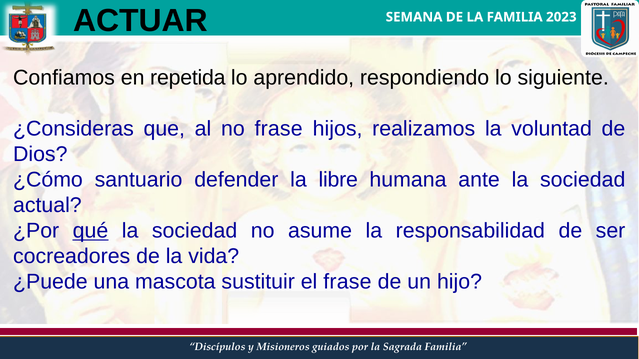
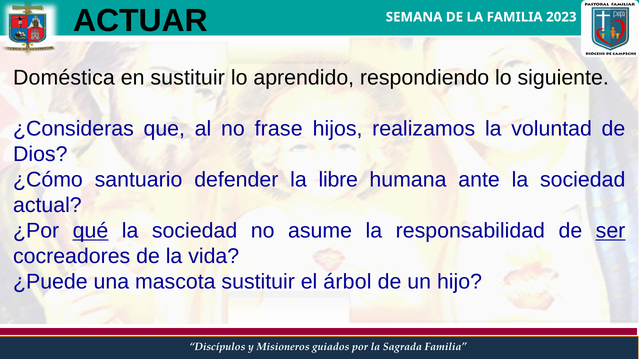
Confiamos: Confiamos -> Doméstica (64, 78)
en repetida: repetida -> sustituir (188, 78)
ser underline: none -> present (611, 231)
el frase: frase -> árbol (347, 282)
